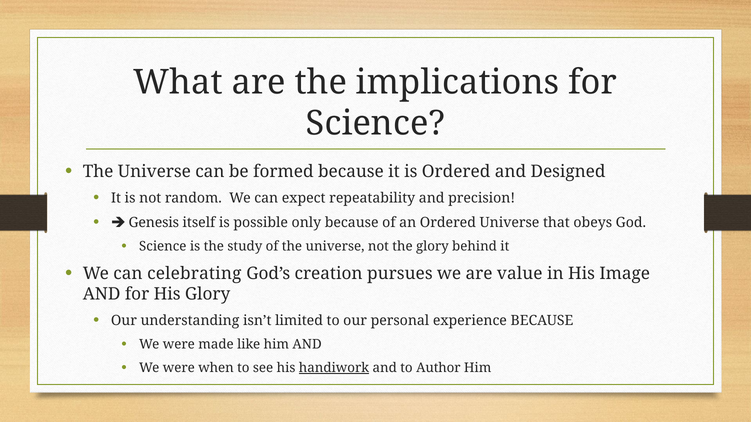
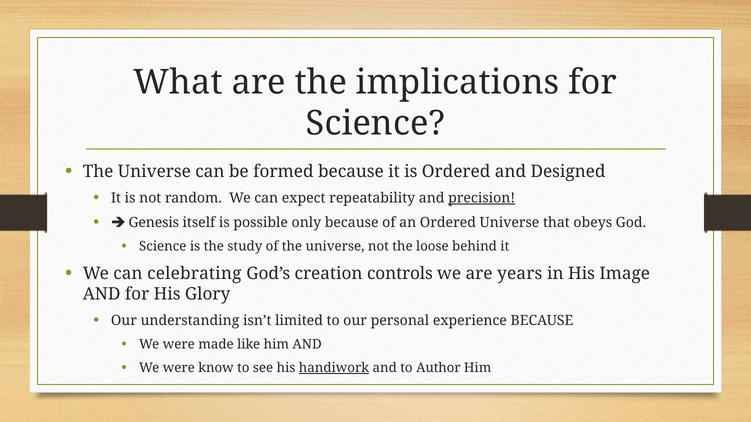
precision underline: none -> present (482, 198)
the glory: glory -> loose (432, 247)
pursues: pursues -> controls (400, 274)
value: value -> years (520, 274)
when: when -> know (216, 368)
